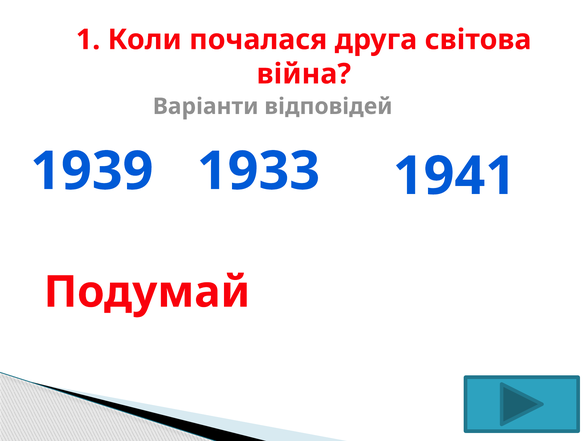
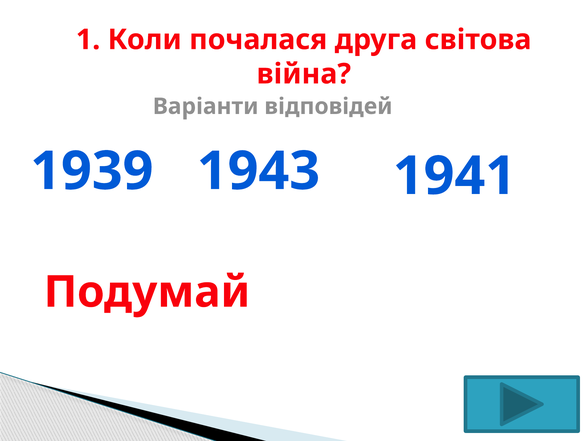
1933: 1933 -> 1943 (258, 171)
